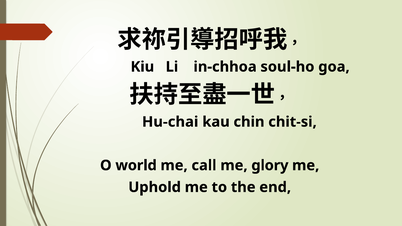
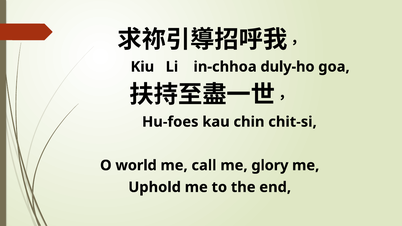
soul-ho: soul-ho -> duly-ho (288, 67)
Hu-chai: Hu-chai -> Hu-foes (170, 122)
